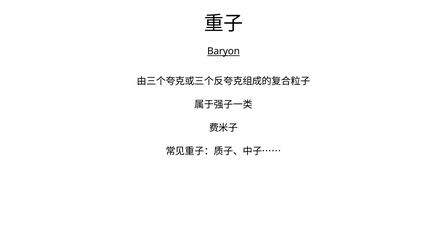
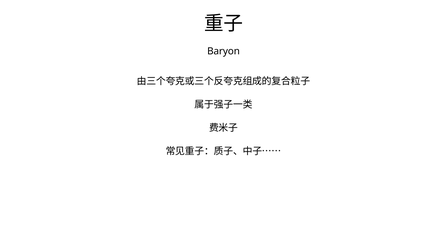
Baryon underline: present -> none (224, 51)
